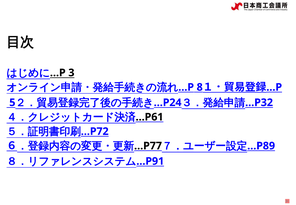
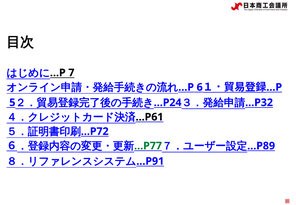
3: 3 -> 7 (71, 73)
8: 8 -> 6 (200, 87)
…P77 colour: black -> green (148, 146)
